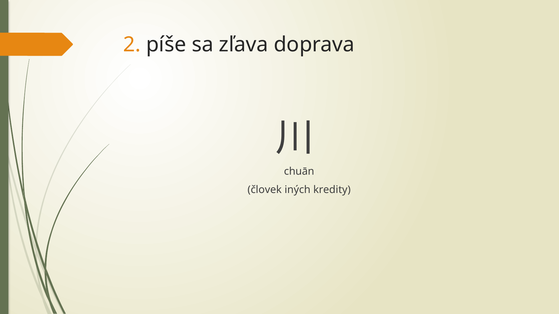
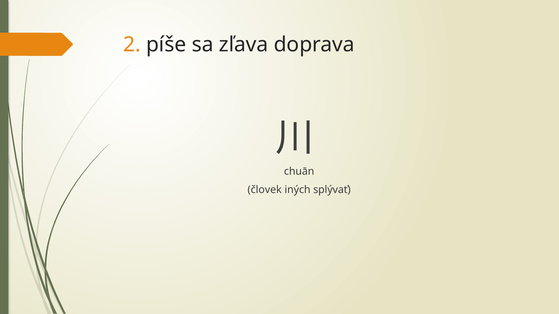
kredity: kredity -> splývať (332, 190)
